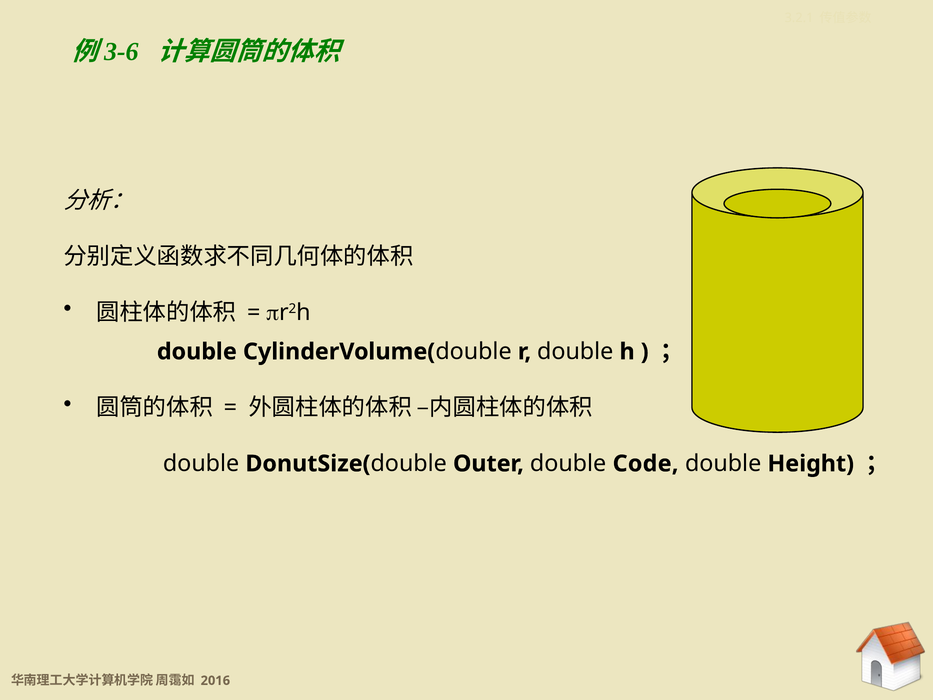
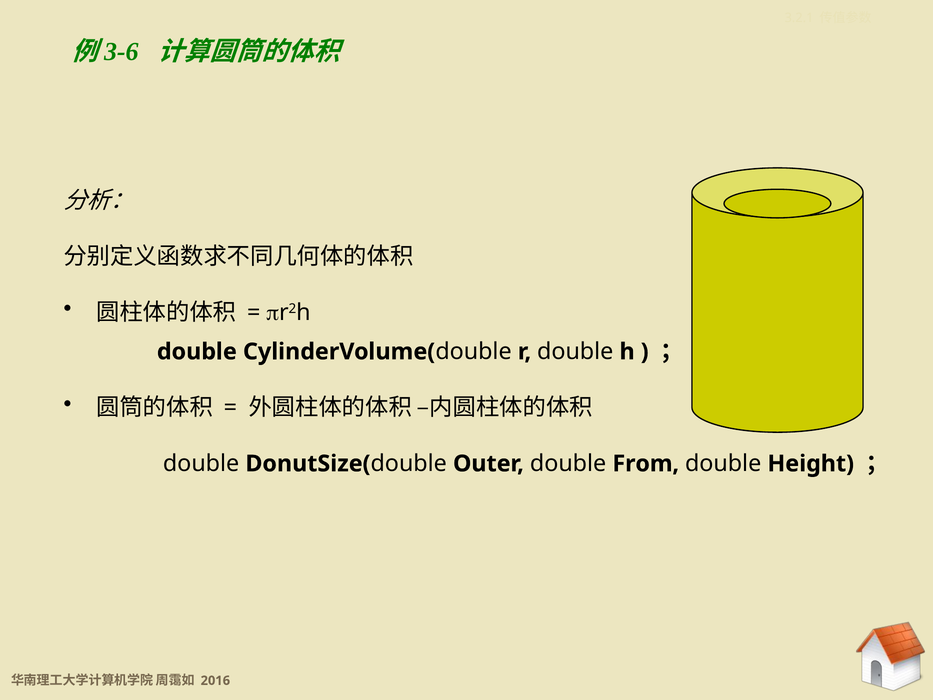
Code: Code -> From (646, 464)
